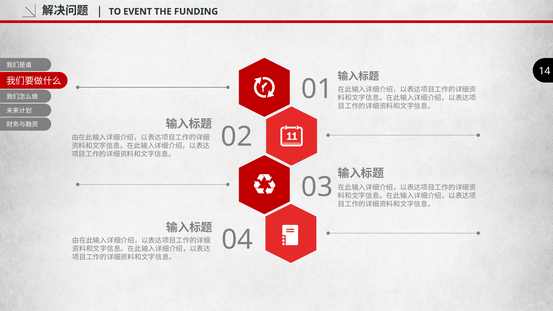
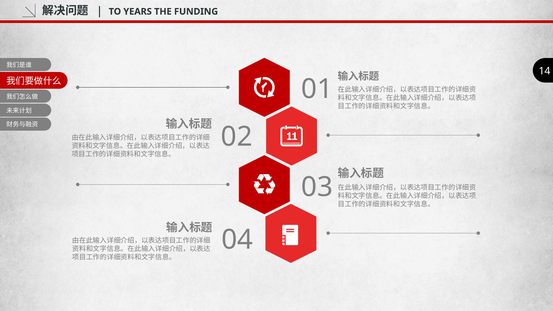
EVENT: EVENT -> YEARS (138, 12)
